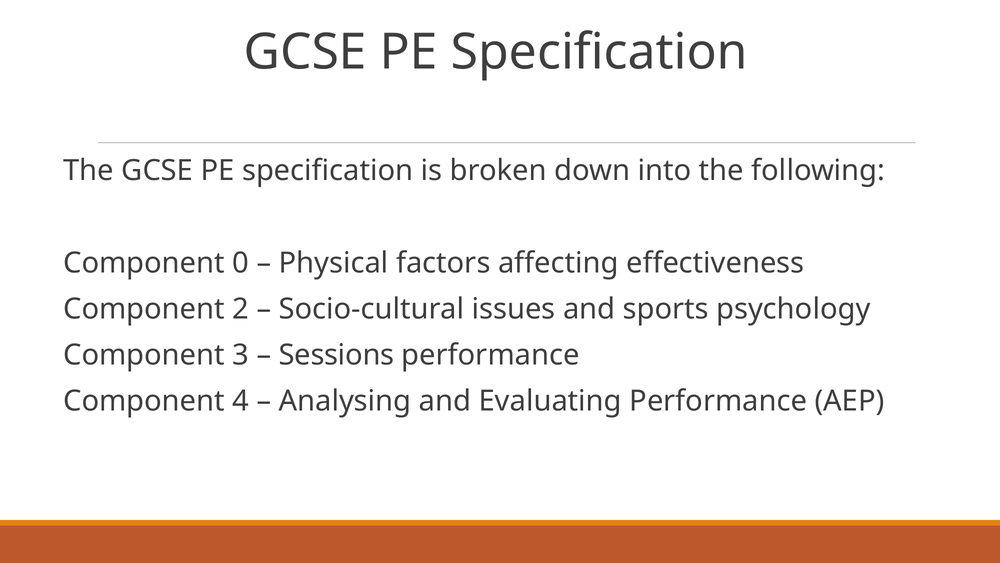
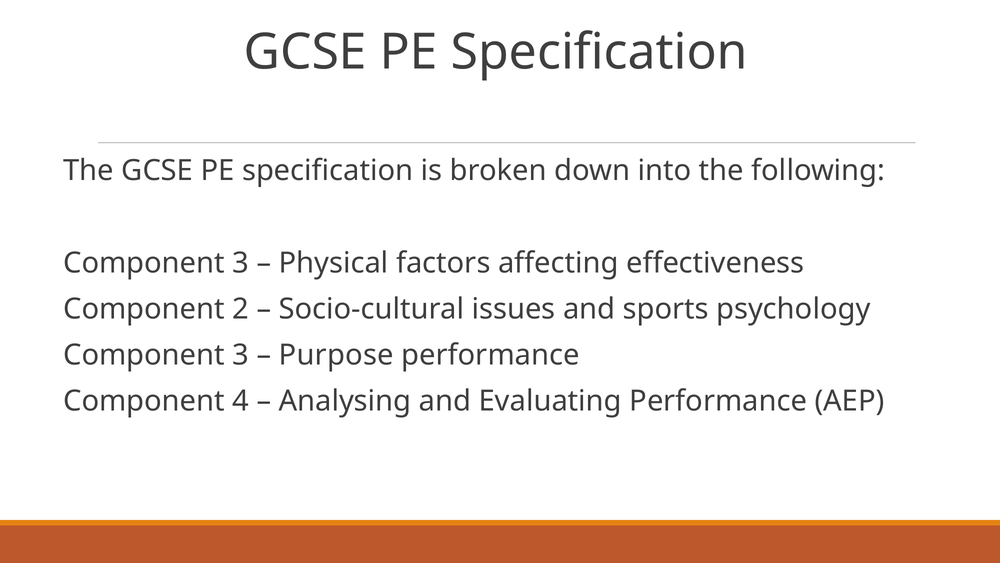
0: 0 -> 3 (241, 263)
Sessions: Sessions -> Purpose (336, 355)
